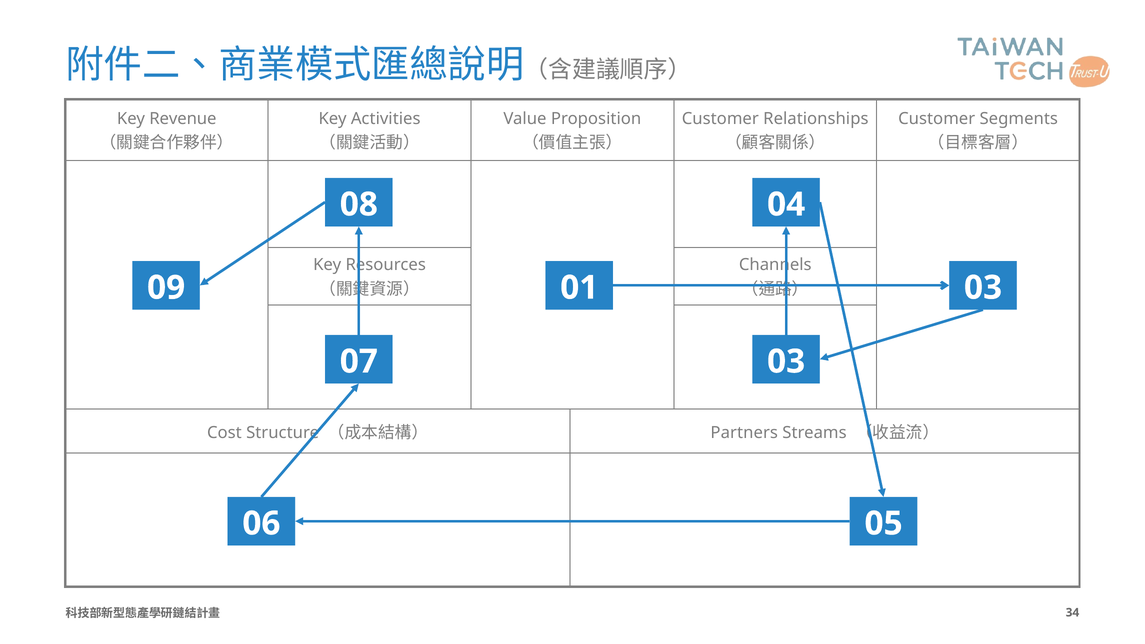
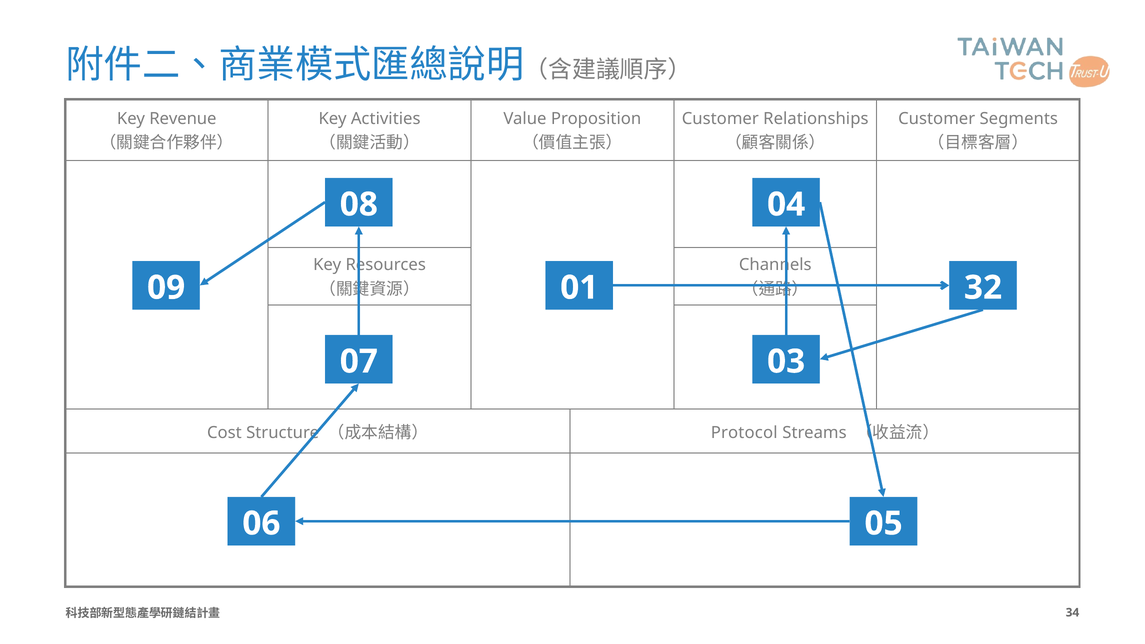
01 03: 03 -> 32 (983, 288)
Partners: Partners -> Protocol (744, 433)
